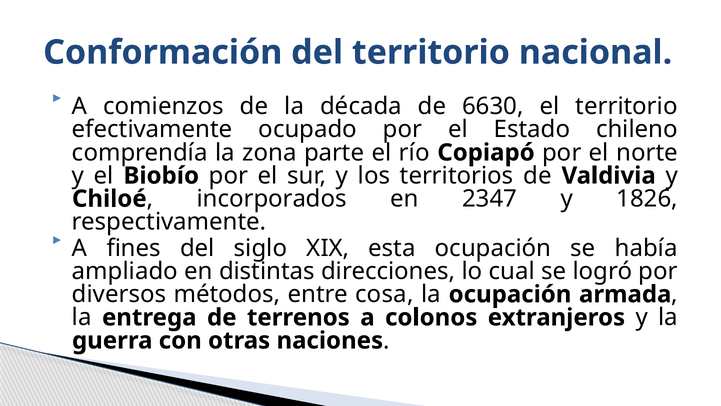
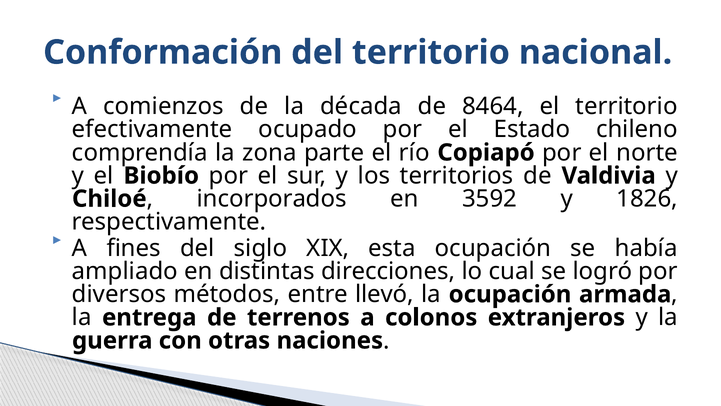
6630: 6630 -> 8464 (493, 106)
2347: 2347 -> 3592 (490, 199)
cosa: cosa -> llevó (385, 294)
